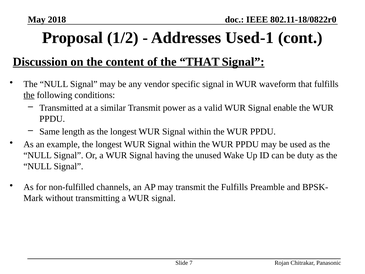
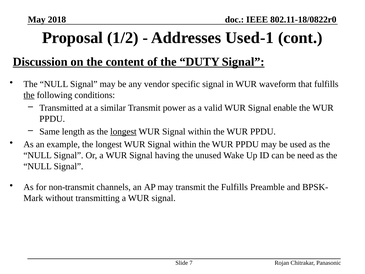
the THAT: THAT -> DUTY (200, 62)
longest underline: none -> present (123, 131)
duty: duty -> need (306, 155)
non-fulfilled: non-fulfilled -> non-transmit (72, 187)
